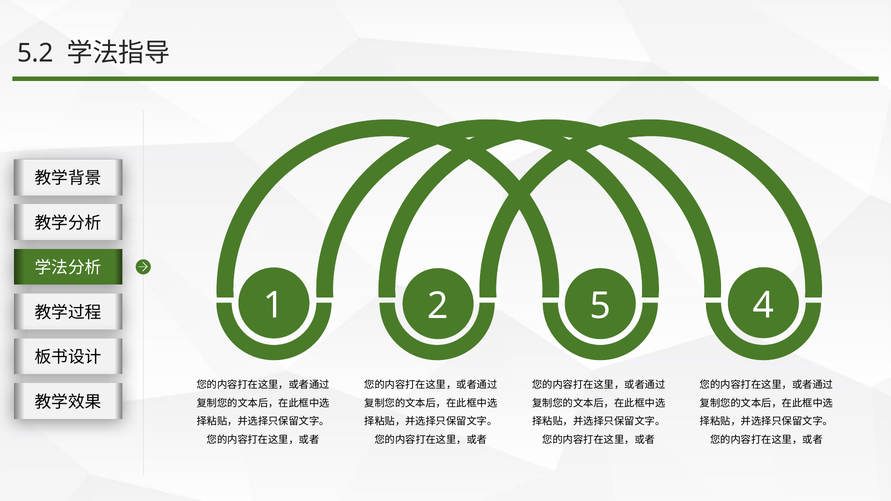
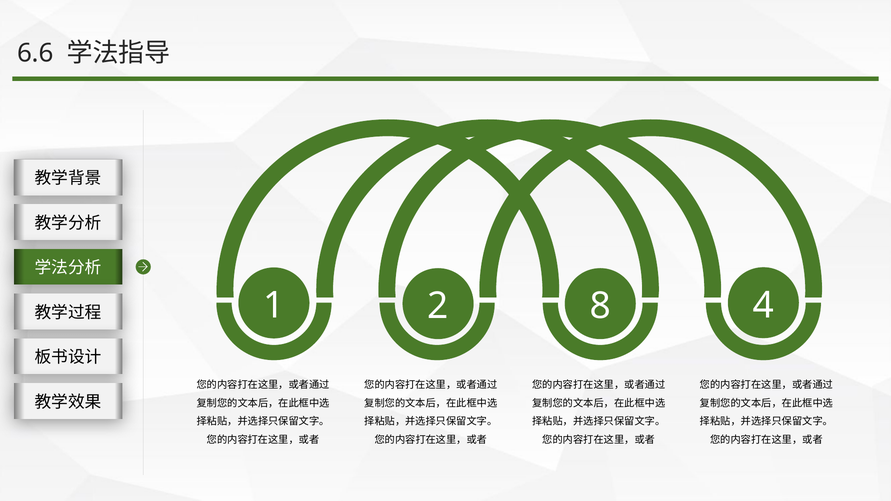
5.2: 5.2 -> 6.6 (35, 53)
5: 5 -> 8 (600, 306)
